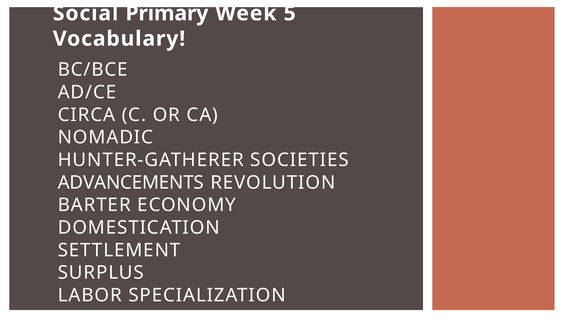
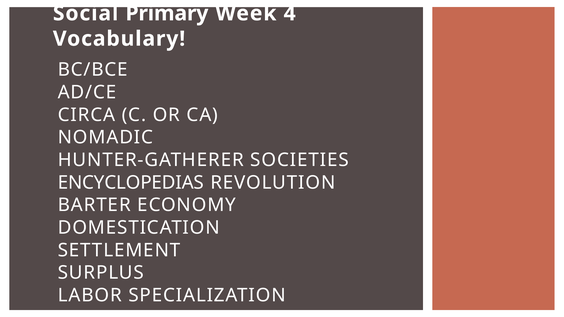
5: 5 -> 4 (290, 13)
ADVANCEMENTS: ADVANCEMENTS -> ENCYCLOPEDIAS (131, 183)
